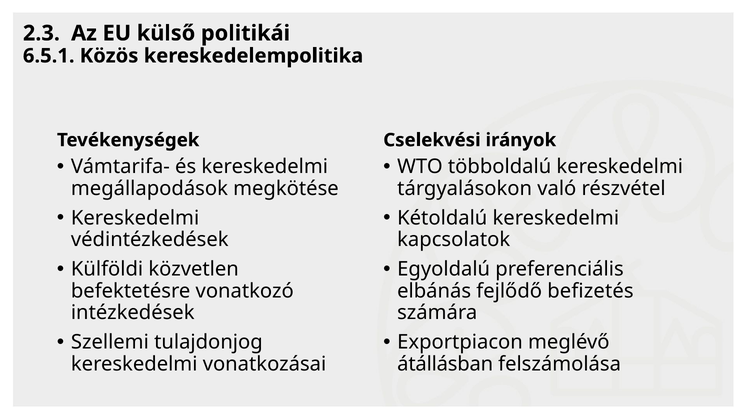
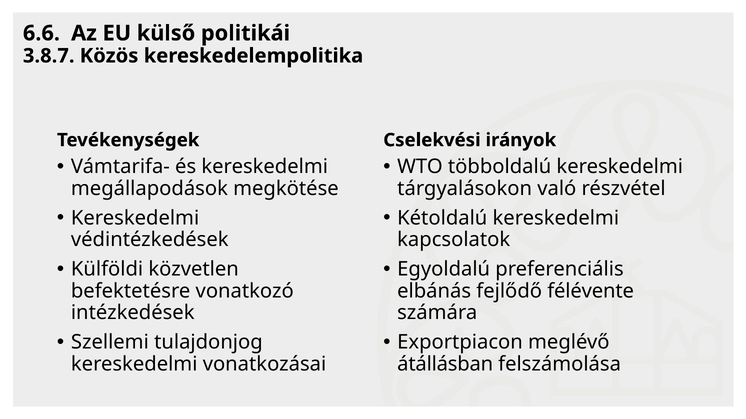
2.3: 2.3 -> 6.6 (41, 33)
6.5.1: 6.5.1 -> 3.8.7 (49, 56)
befizetés: befizetés -> félévente (591, 291)
